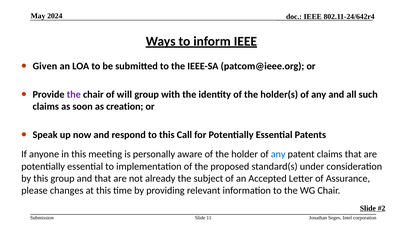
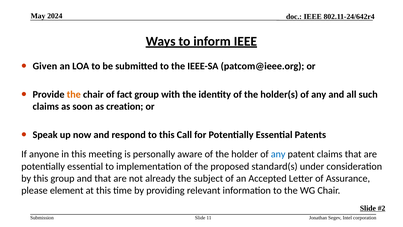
the colour: purple -> orange (74, 94)
will: will -> fact (125, 94)
changes: changes -> element (67, 190)
